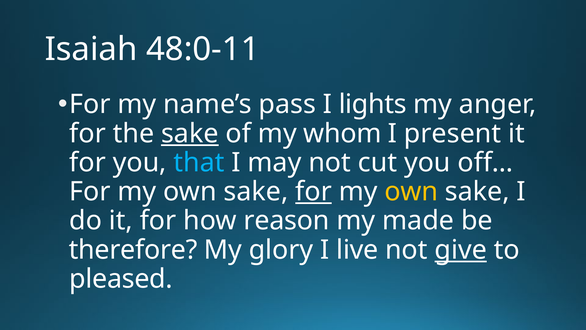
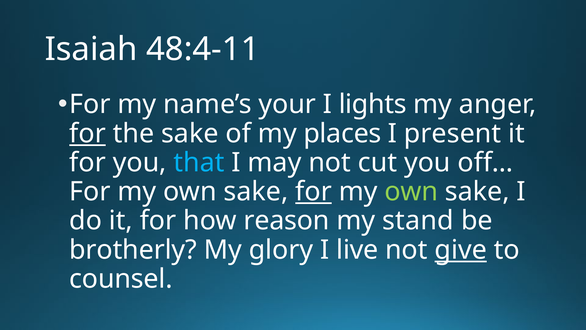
48:0-11: 48:0-11 -> 48:4-11 (203, 49)
pass: pass -> your (287, 104)
for underline: none -> present (87, 133)
sake underline: present -> none (190, 133)
whom: whom -> places (342, 133)
own colour: yellow -> light green (411, 191)
made: made -> stand (418, 221)
therefore: therefore -> brotherly (133, 250)
pleased: pleased -> counsel (121, 279)
